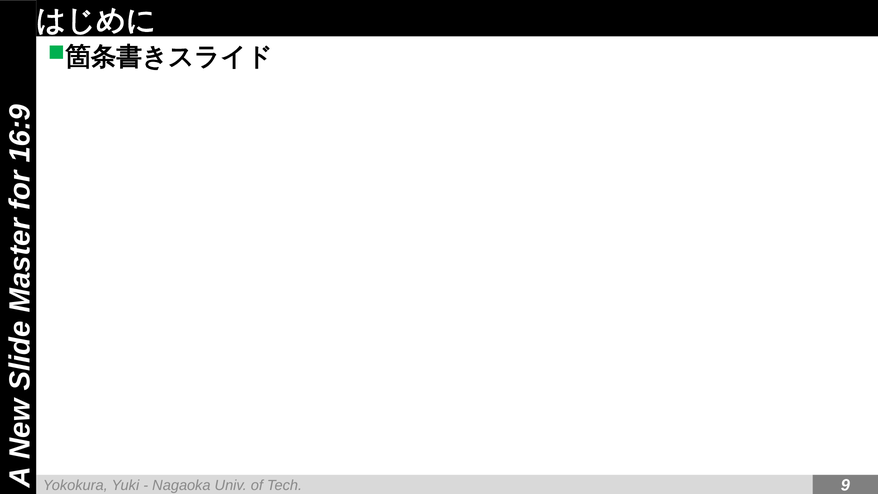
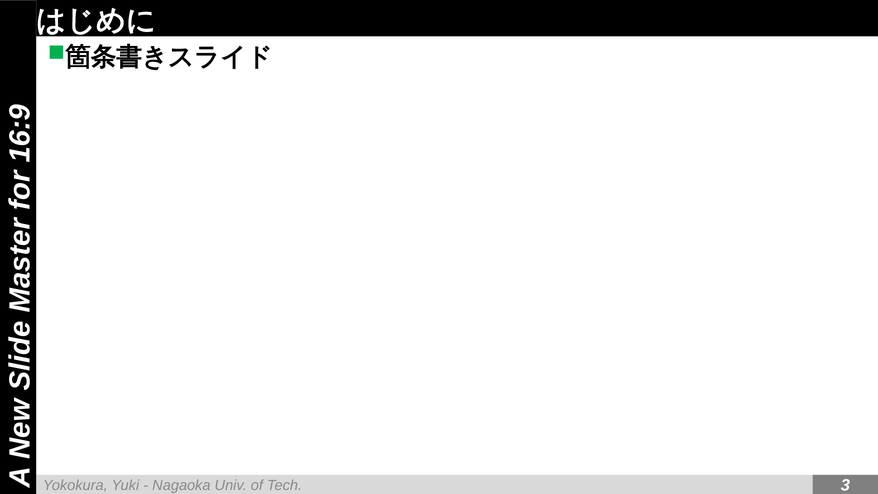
Tech 9: 9 -> 3 (845, 485)
